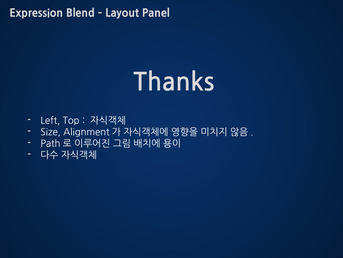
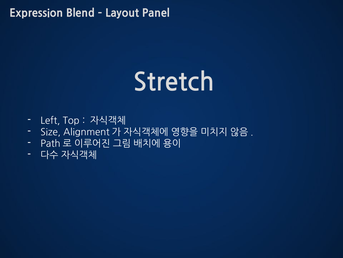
Thanks: Thanks -> Stretch (174, 82)
